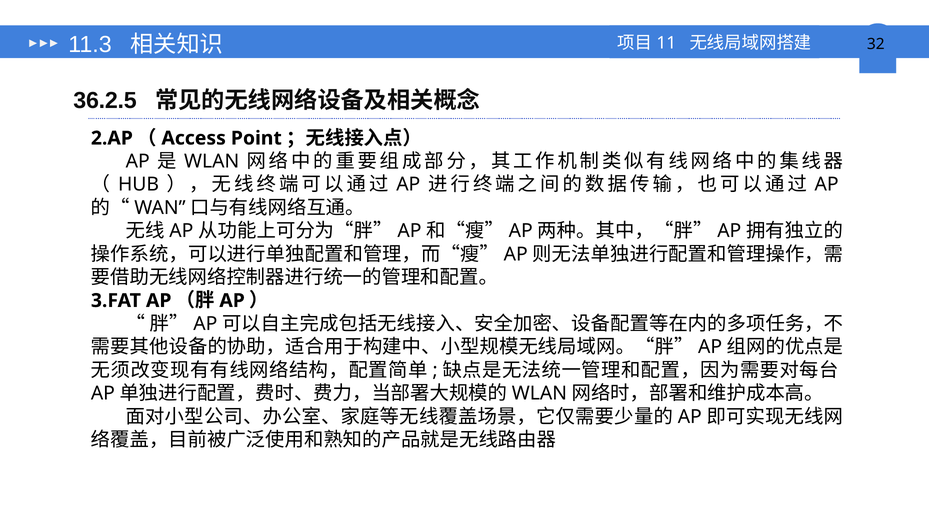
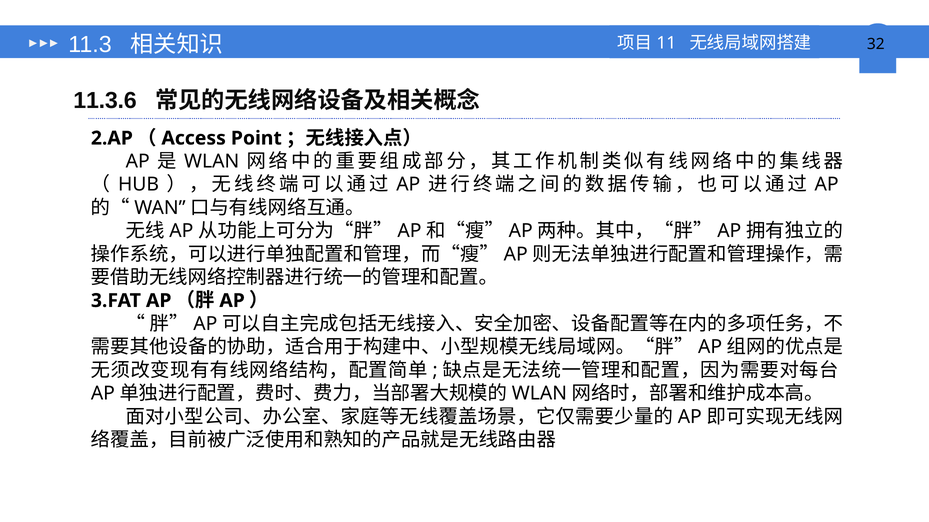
36.2.5: 36.2.5 -> 11.3.6 (105, 101)
